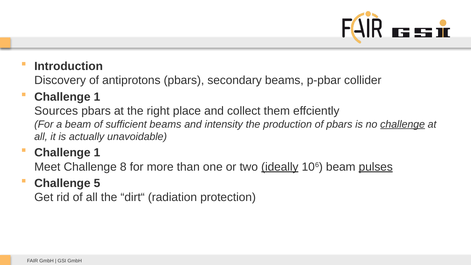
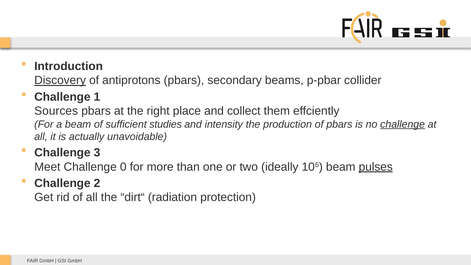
Discovery underline: none -> present (60, 80)
sufficient beams: beams -> studies (166, 124)
1: 1 -> 3 (97, 153)
8: 8 -> 0 (123, 167)
ideally underline: present -> none (280, 167)
5: 5 -> 2 (97, 183)
